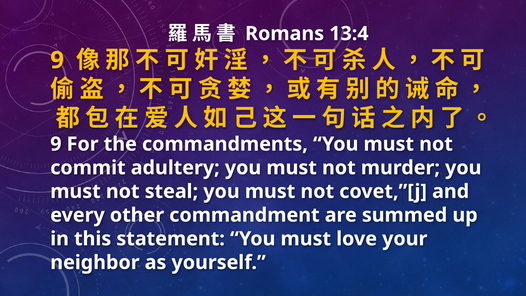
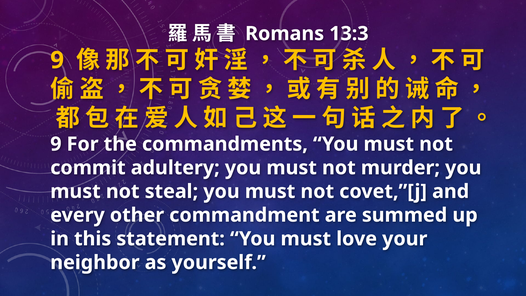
13:4: 13:4 -> 13:3 (349, 34)
